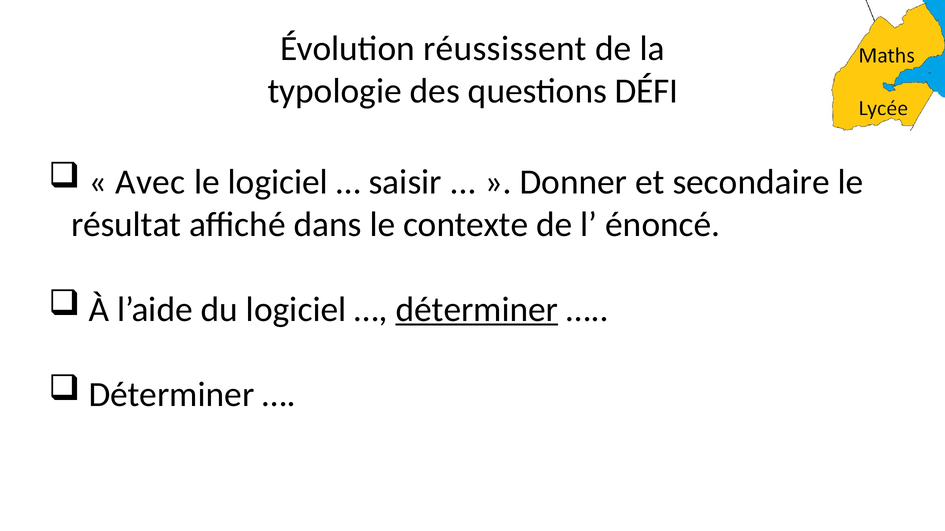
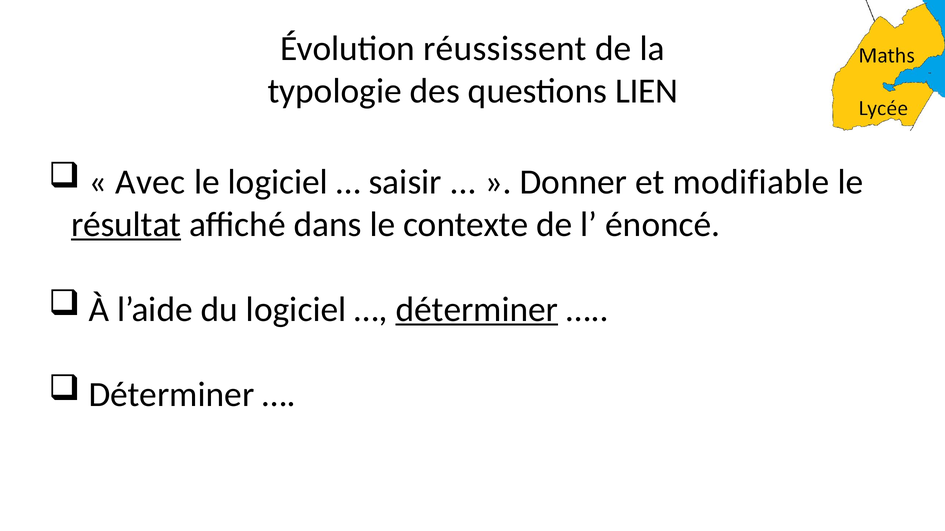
DÉFI: DÉFI -> LIEN (646, 91)
secondaire: secondaire -> modifiable (751, 182)
résultat underline: none -> present (126, 225)
